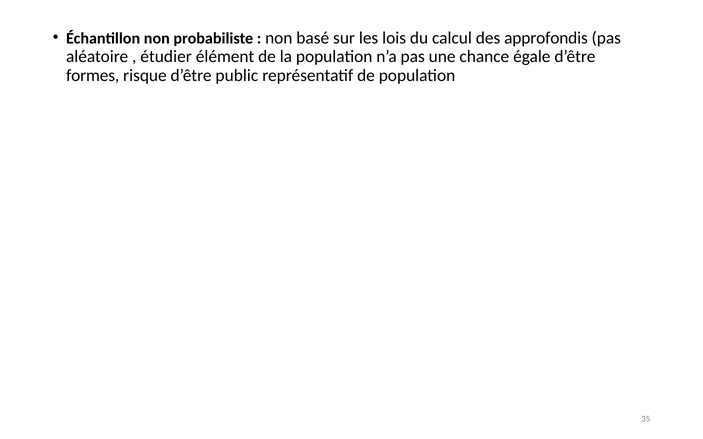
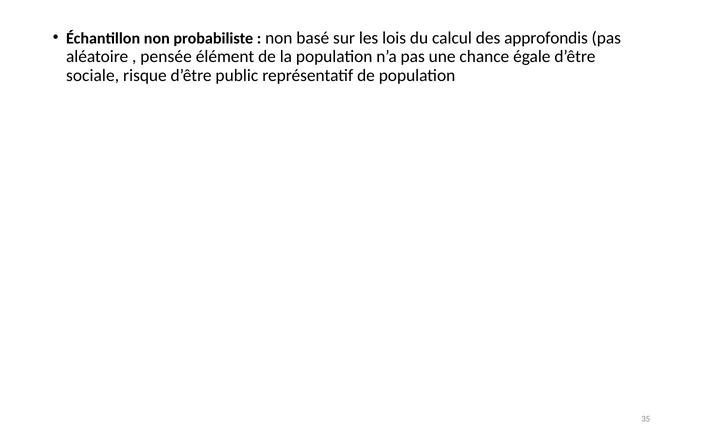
étudier: étudier -> pensée (166, 57)
formes: formes -> sociale (93, 75)
